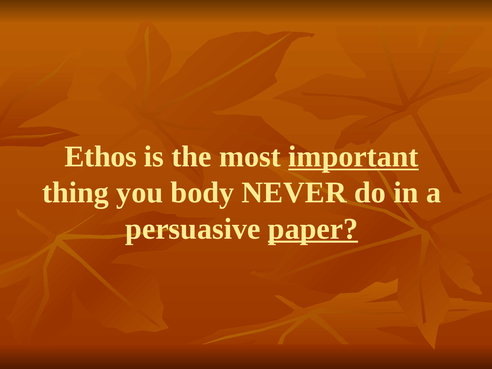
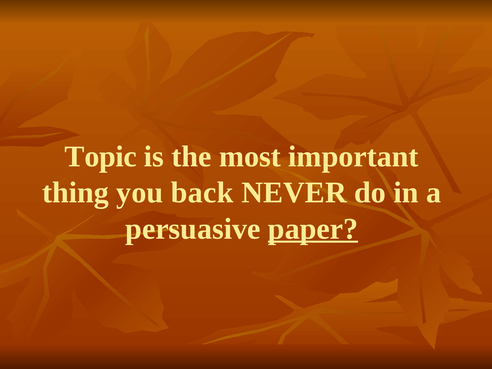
Ethos: Ethos -> Topic (101, 157)
important underline: present -> none (353, 157)
body: body -> back (202, 193)
